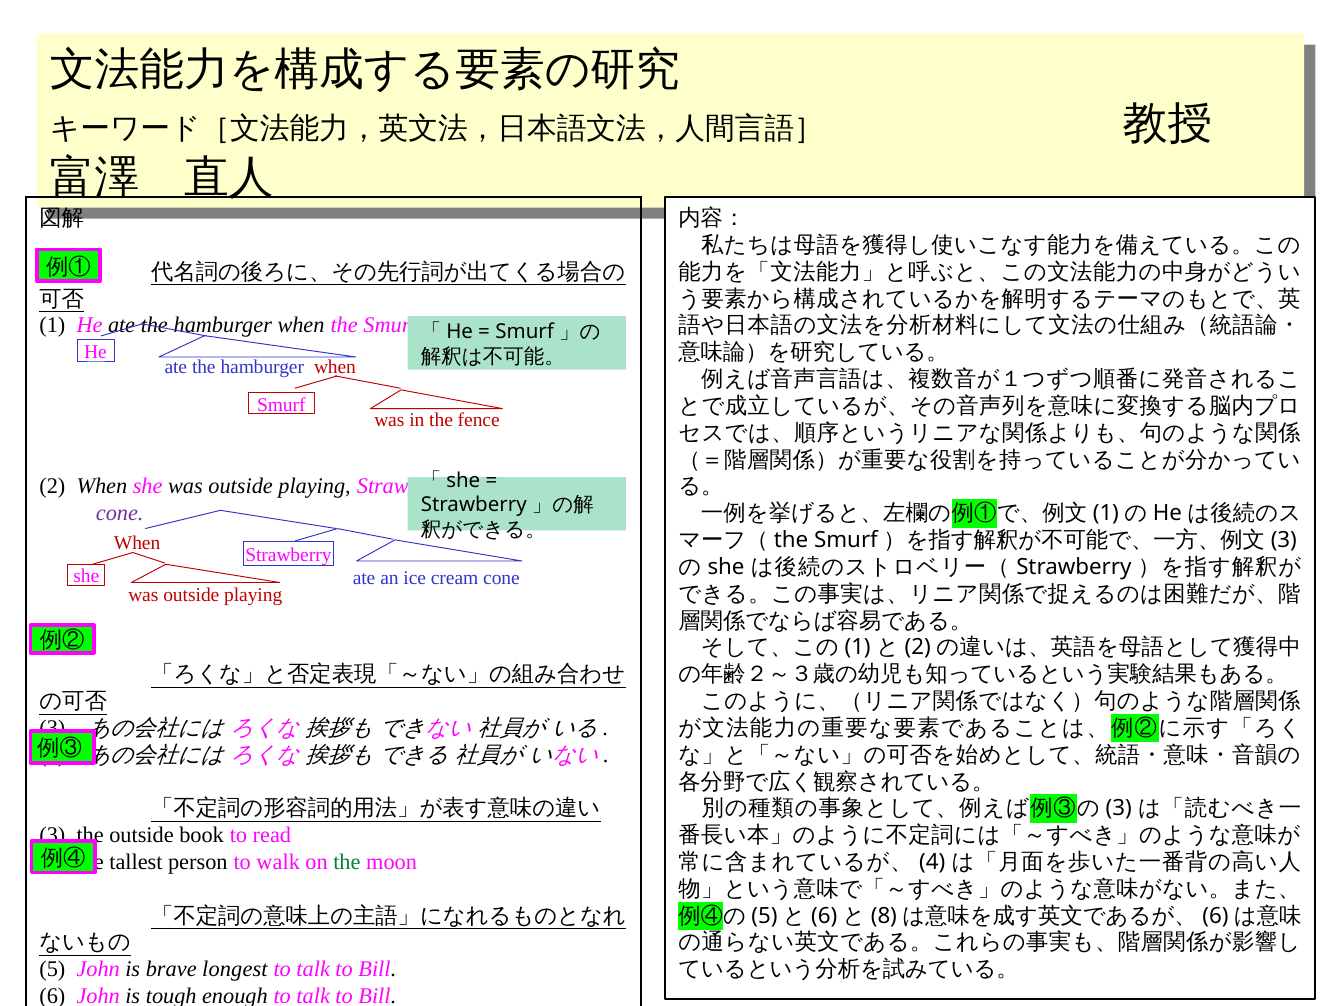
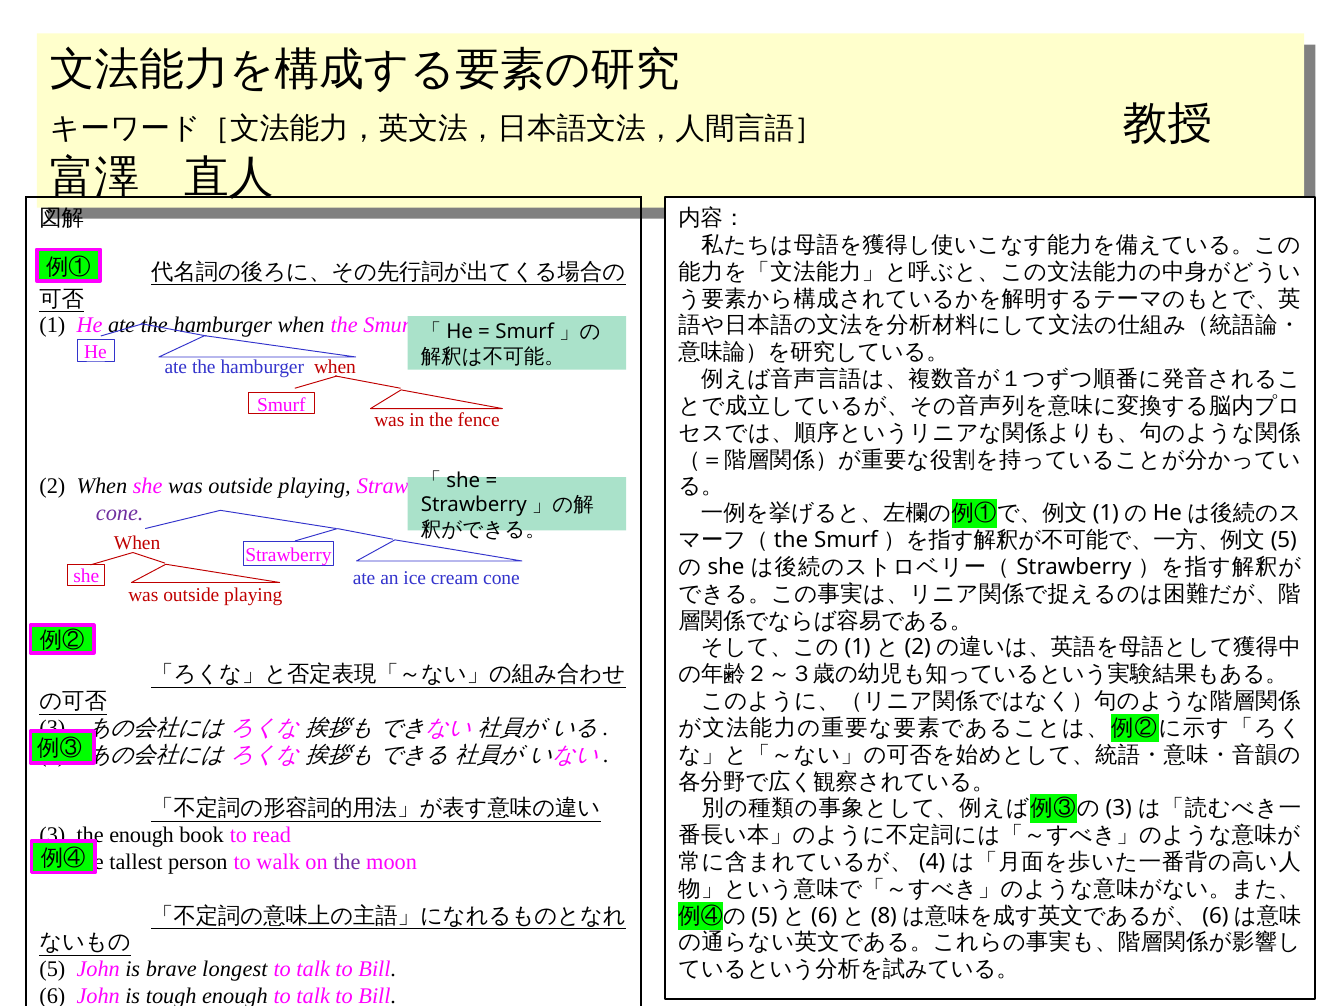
3: 3 -> 5 (1284, 540)
outside: outside -> enough (142, 835)
the colour: green -> purple (347, 862)
